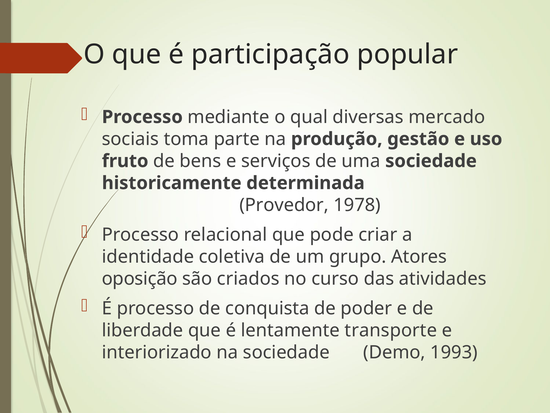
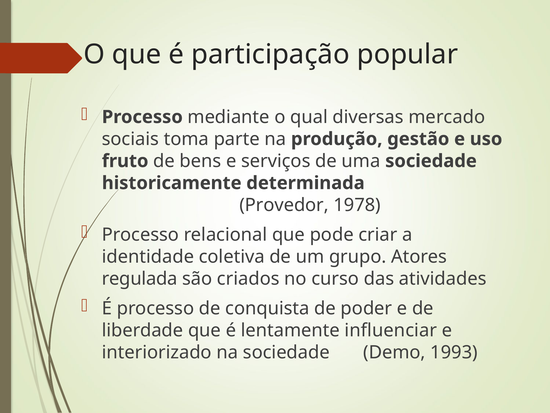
oposição: oposição -> regulada (140, 278)
transporte: transporte -> influenciar (391, 330)
